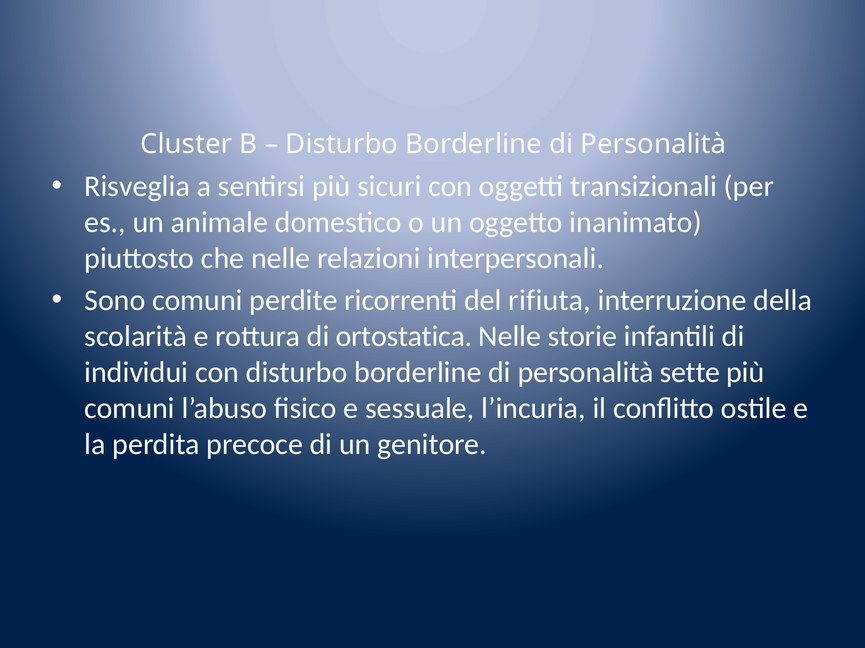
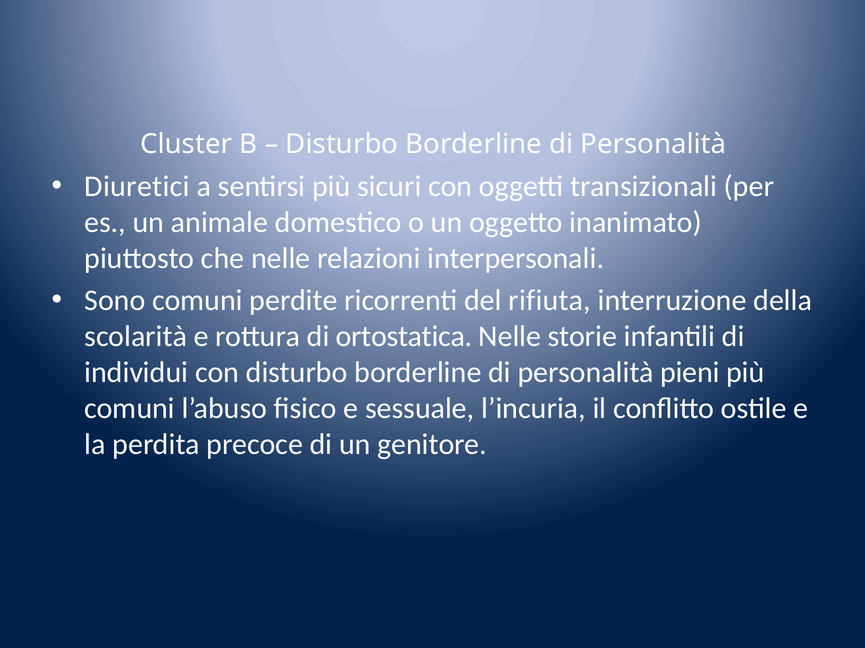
Risveglia: Risveglia -> Diuretici (137, 187)
sette: sette -> pieni (690, 373)
